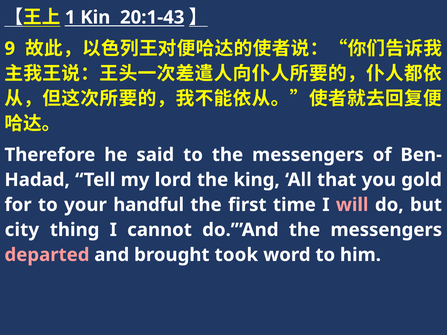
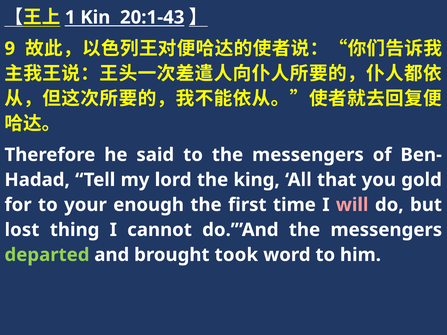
handful: handful -> enough (149, 205)
city: city -> lost (22, 230)
departed colour: pink -> light green (47, 255)
